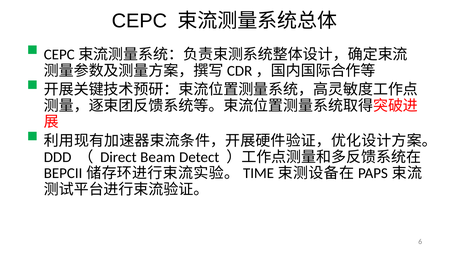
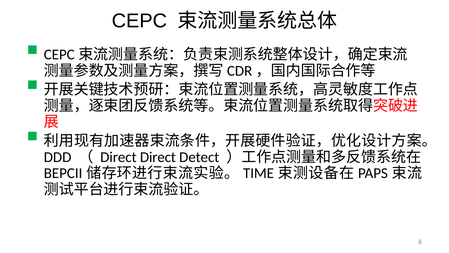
Direct Beam: Beam -> Direct (158, 157)
